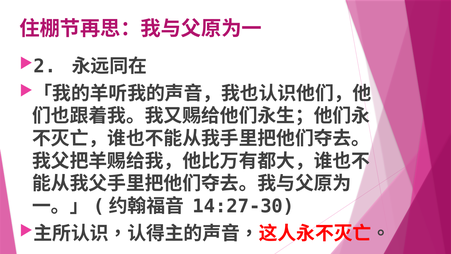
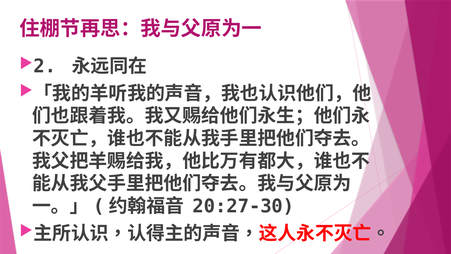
14:27-30: 14:27-30 -> 20:27-30 (243, 206)
